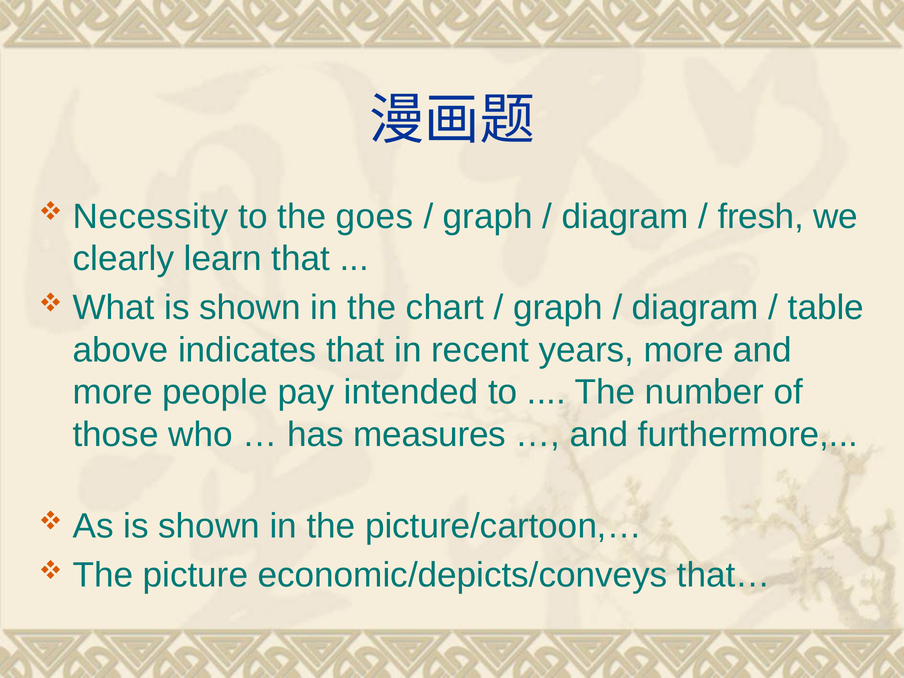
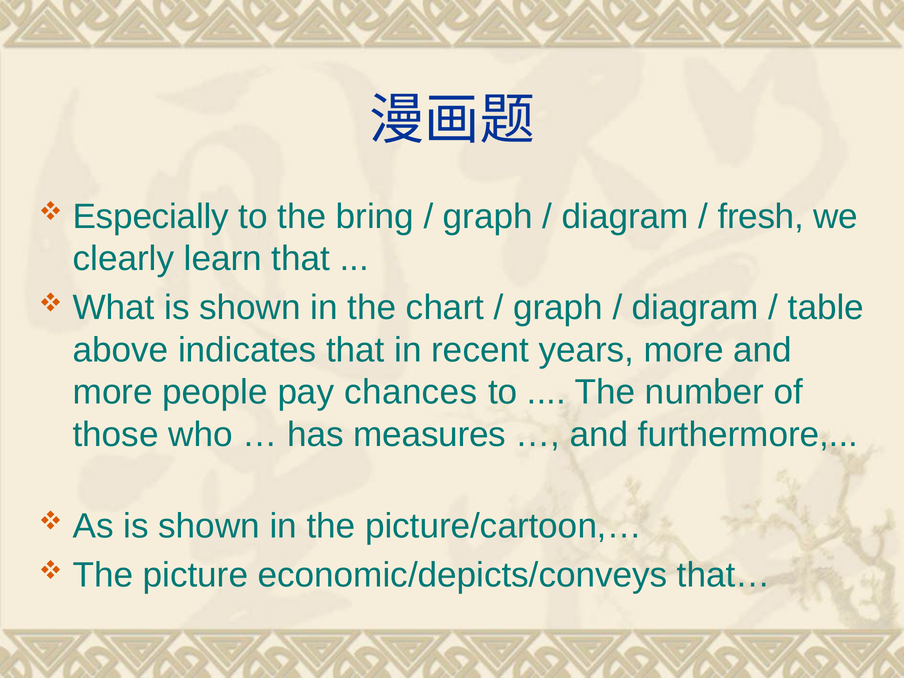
Necessity: Necessity -> Especially (151, 216)
goes: goes -> bring (375, 216)
intended: intended -> chances (411, 392)
